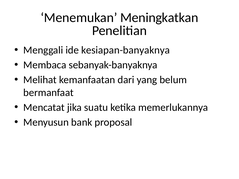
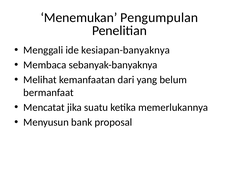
Meningkatkan: Meningkatkan -> Pengumpulan (159, 18)
